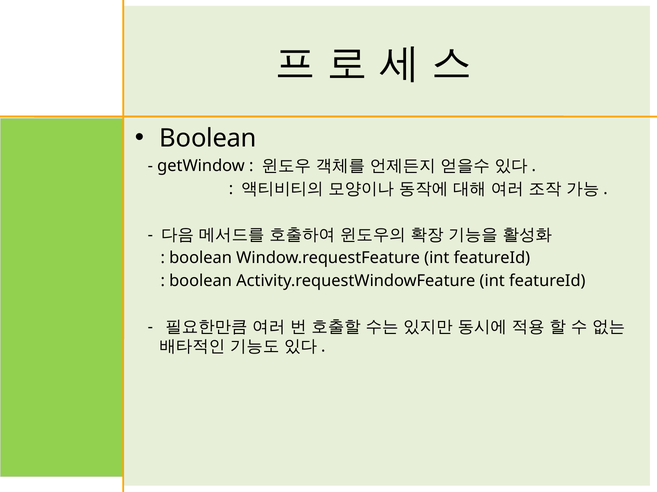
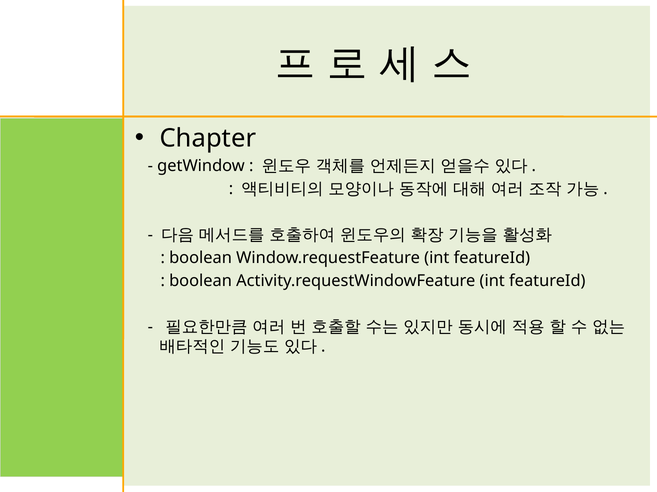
Boolean: Boolean -> Chapter (208, 138)
